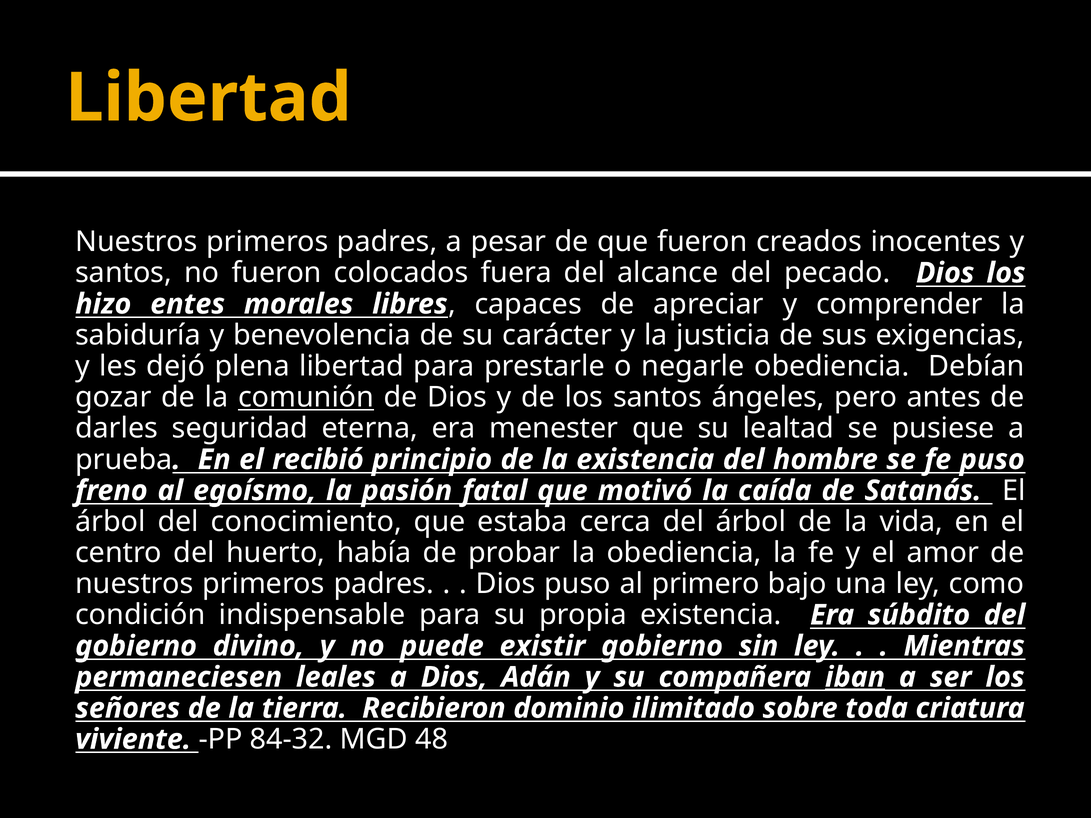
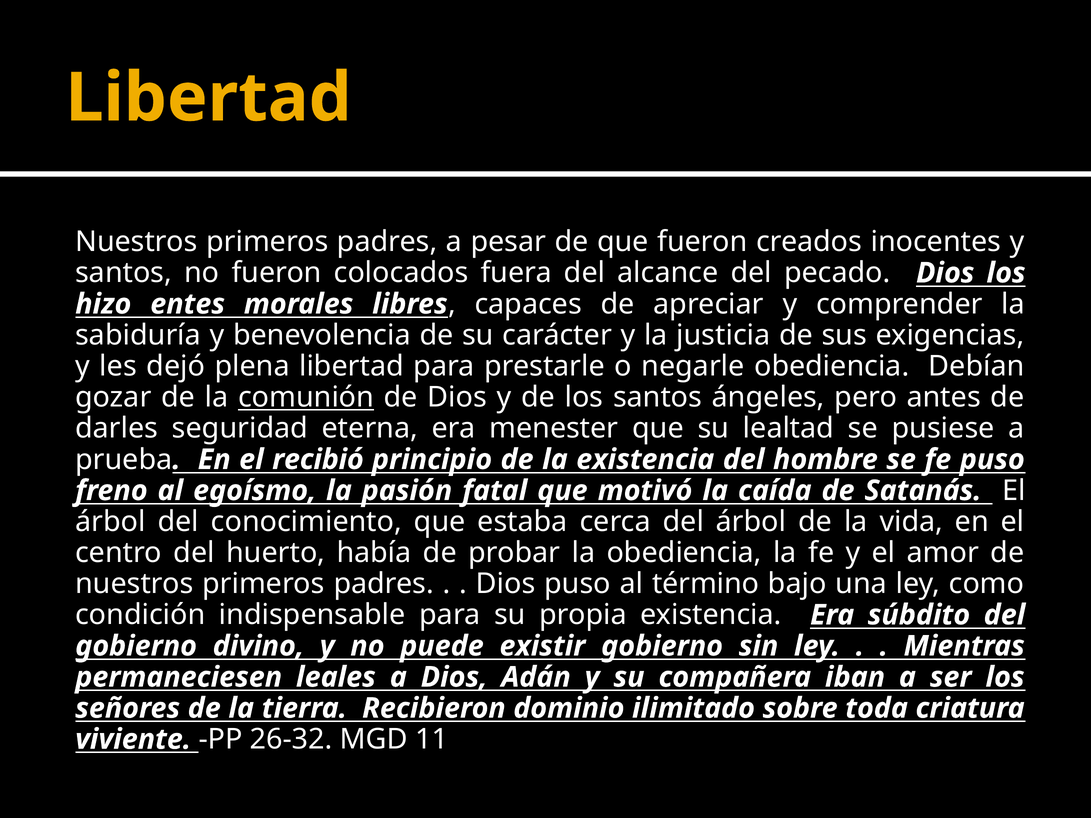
primero: primero -> término (706, 584)
iban underline: present -> none (855, 677)
84-32: 84-32 -> 26-32 (291, 740)
48: 48 -> 11 (432, 740)
